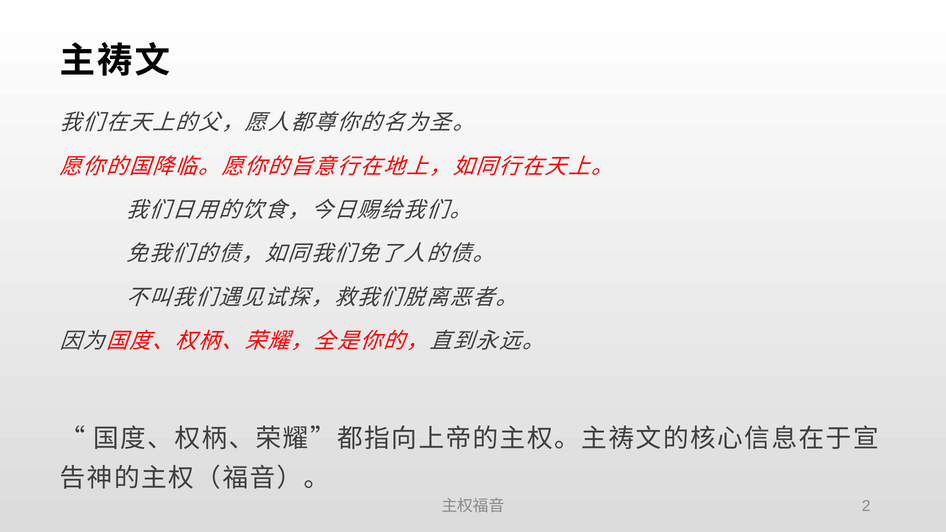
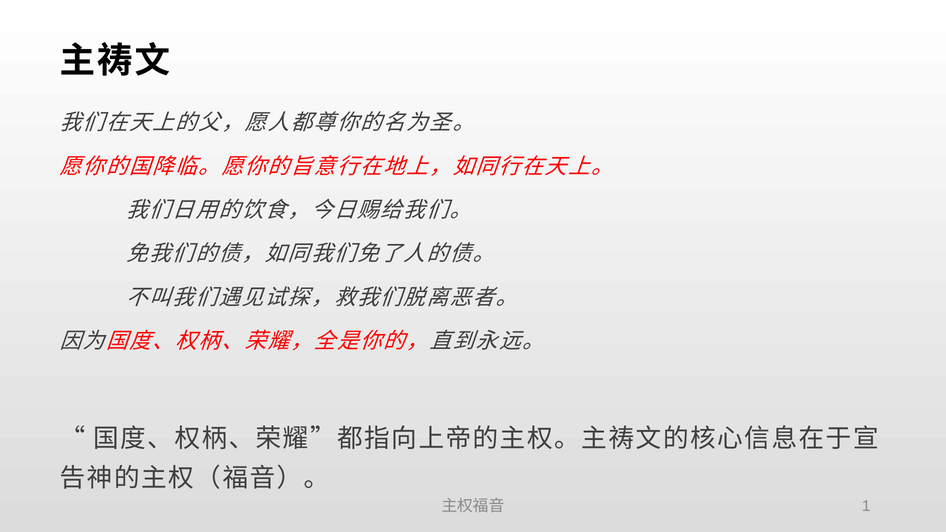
2: 2 -> 1 (866, 506)
